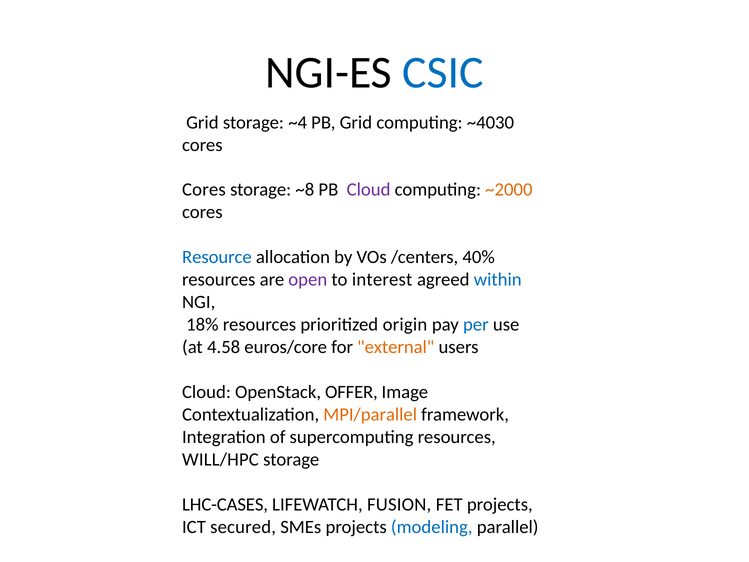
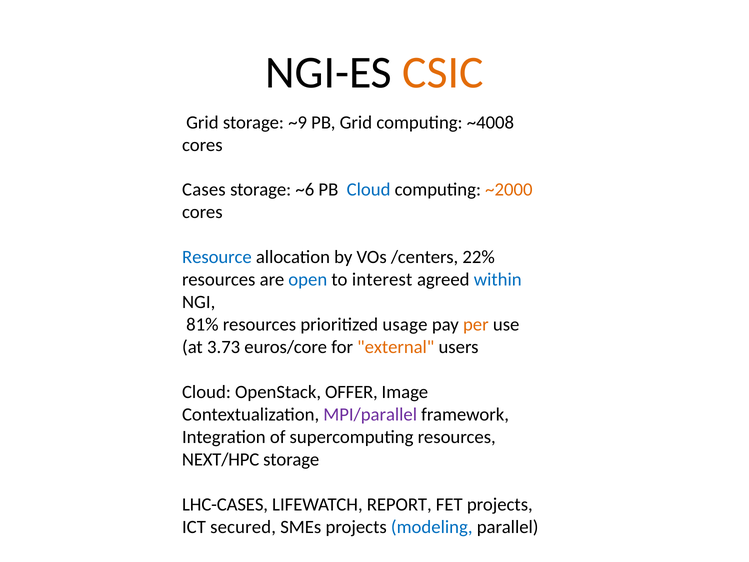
CSIC colour: blue -> orange (443, 73)
~4: ~4 -> ~9 (298, 122)
~4030: ~4030 -> ~4008 (490, 122)
Cores: Cores -> Cases (204, 190)
~8: ~8 -> ~6 (305, 190)
Cloud colour: purple -> blue (369, 190)
40%: 40% -> 22% (479, 257)
open colour: purple -> blue (308, 280)
18%: 18% -> 81% (202, 325)
origin: origin -> usage (405, 325)
per colour: blue -> orange (476, 325)
4.58: 4.58 -> 3.73 (224, 347)
MPI/parallel colour: orange -> purple (370, 414)
WILL/HPC: WILL/HPC -> NEXT/HPC (221, 459)
FUSION: FUSION -> REPORT (399, 504)
